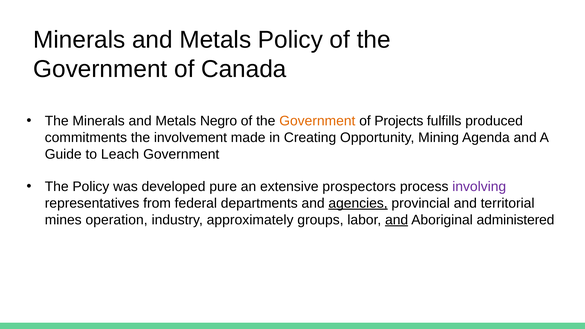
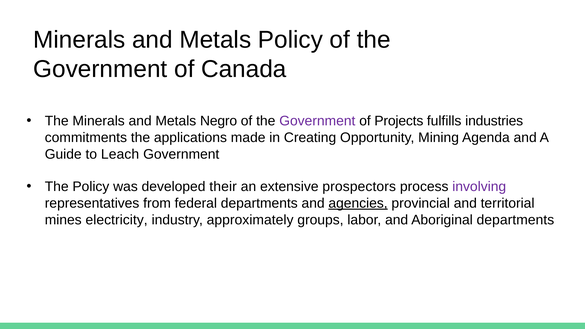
Government colour: orange -> purple (317, 121)
produced: produced -> industries (494, 121)
involvement: involvement -> applications (190, 138)
pure: pure -> their (223, 187)
operation: operation -> electricity (117, 220)
and underline: present -> none (397, 220)
Aboriginal administered: administered -> departments (515, 220)
